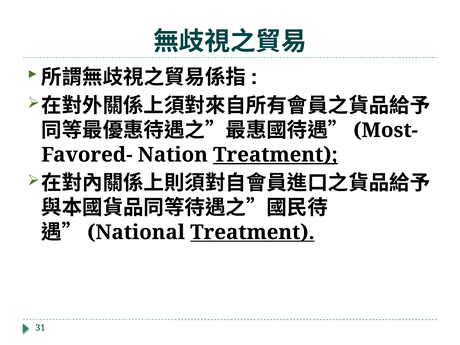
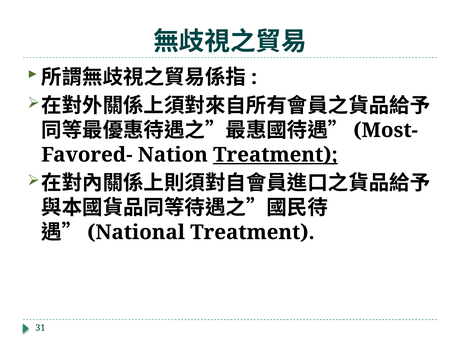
Treatment underline: present -> none (252, 232)
